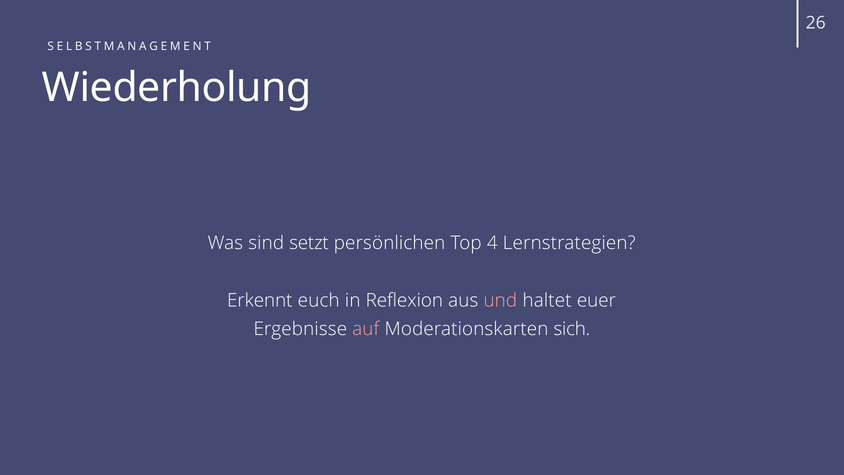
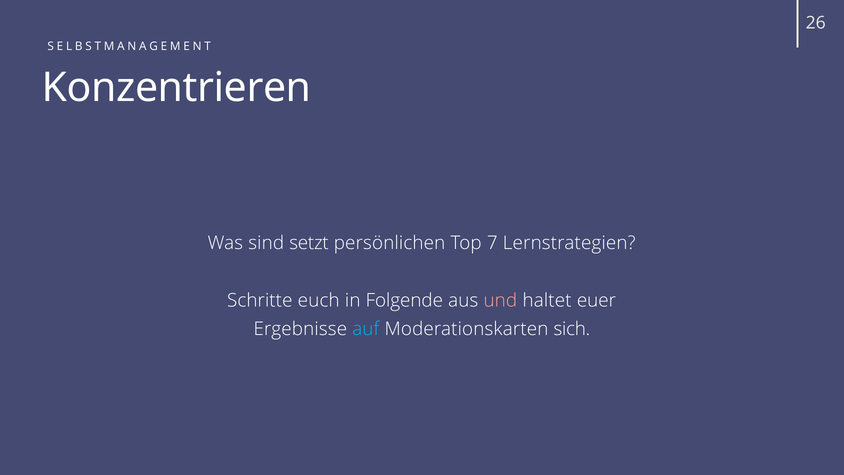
Wiederholung: Wiederholung -> Konzentrieren (177, 88)
4: 4 -> 7 (492, 243)
Erkennt: Erkennt -> Schritte (260, 300)
Reflexion: Reflexion -> Folgende (404, 300)
auf colour: pink -> light blue (366, 329)
